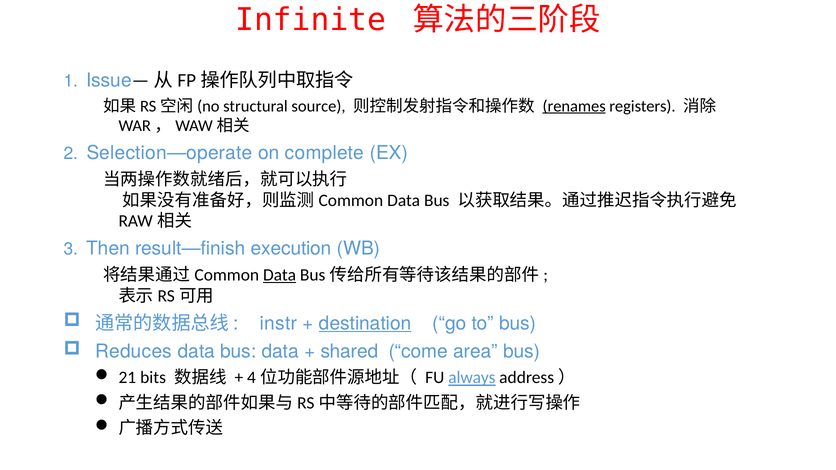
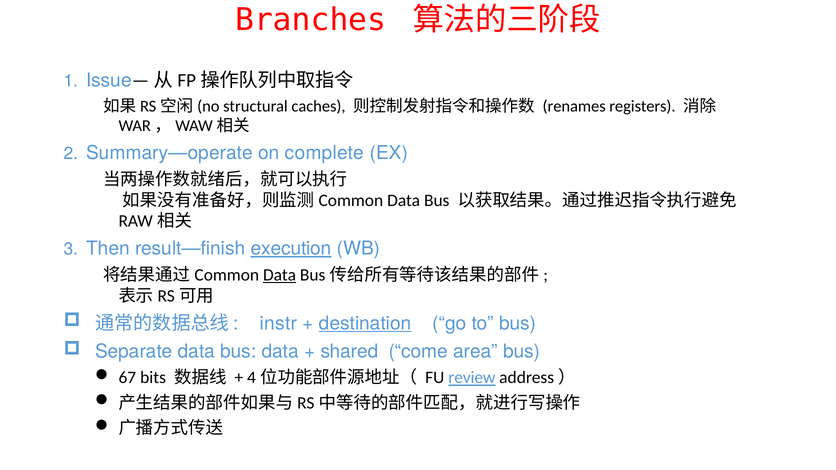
Infinite: Infinite -> Branches (311, 20)
source: source -> caches (319, 106)
renames underline: present -> none (574, 106)
Selection—operate: Selection—operate -> Summary—operate (170, 153)
execution underline: none -> present (291, 249)
Reduces: Reduces -> Separate (134, 352)
21: 21 -> 67 (127, 378)
always: always -> review (472, 378)
